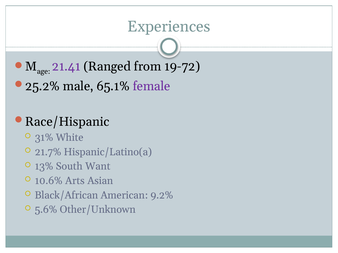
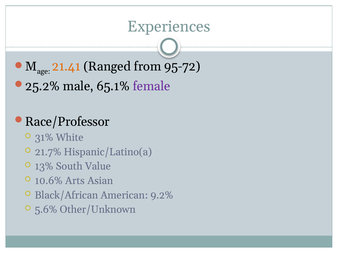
21.41 colour: purple -> orange (66, 67)
19-72: 19-72 -> 95-72 (182, 67)
Race/Hispanic: Race/Hispanic -> Race/Professor (67, 122)
Want: Want -> Value (98, 167)
